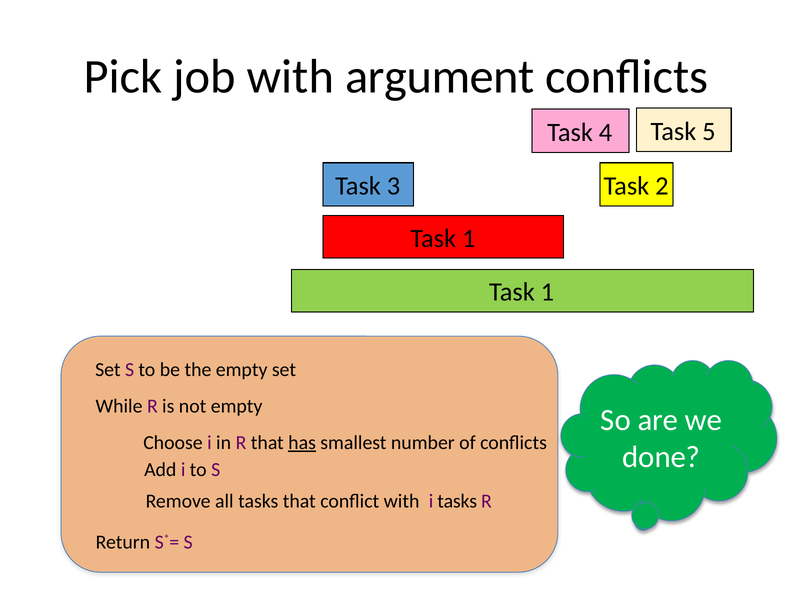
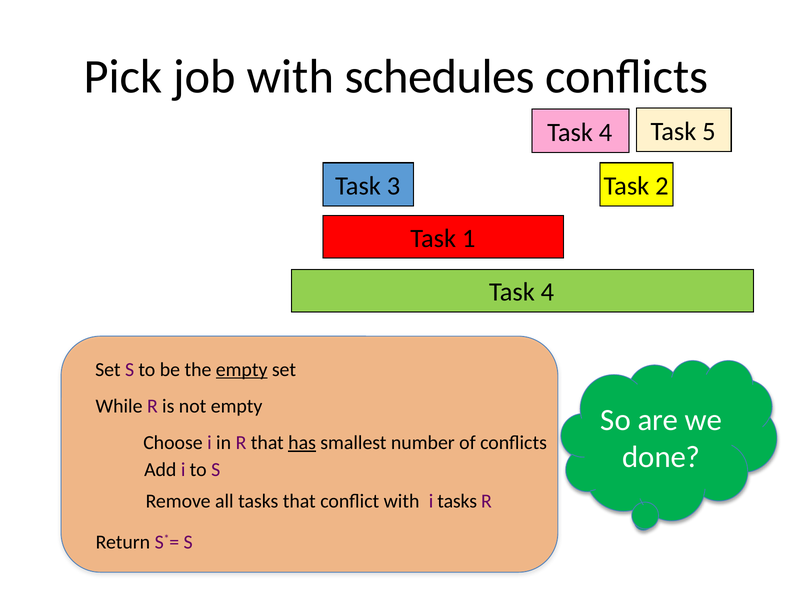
argument: argument -> schedules (440, 77)
1: 1 -> 4 (547, 292)
empty underline: none -> present (242, 369)
